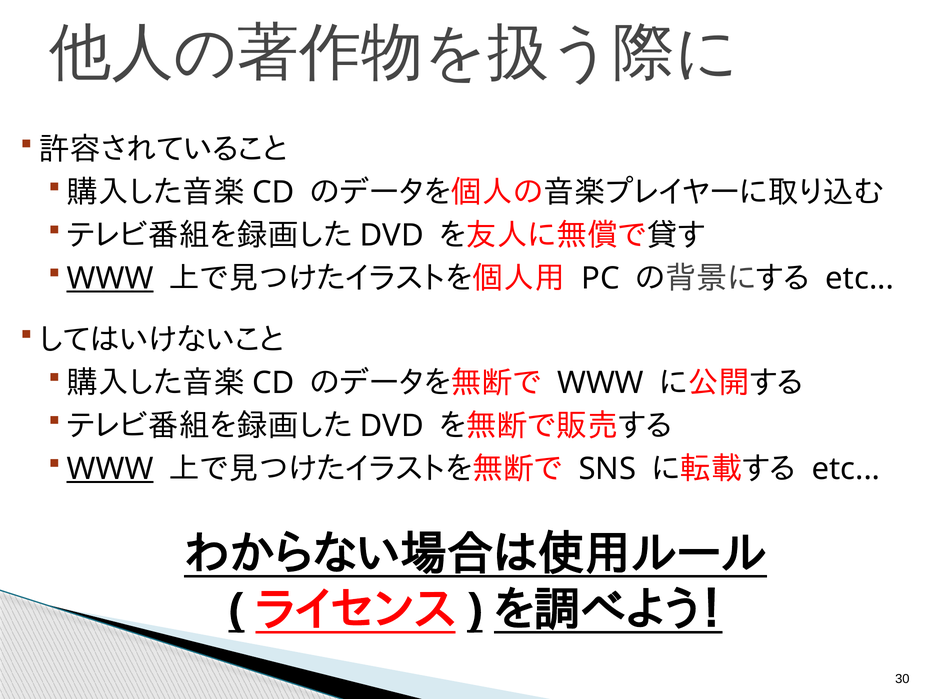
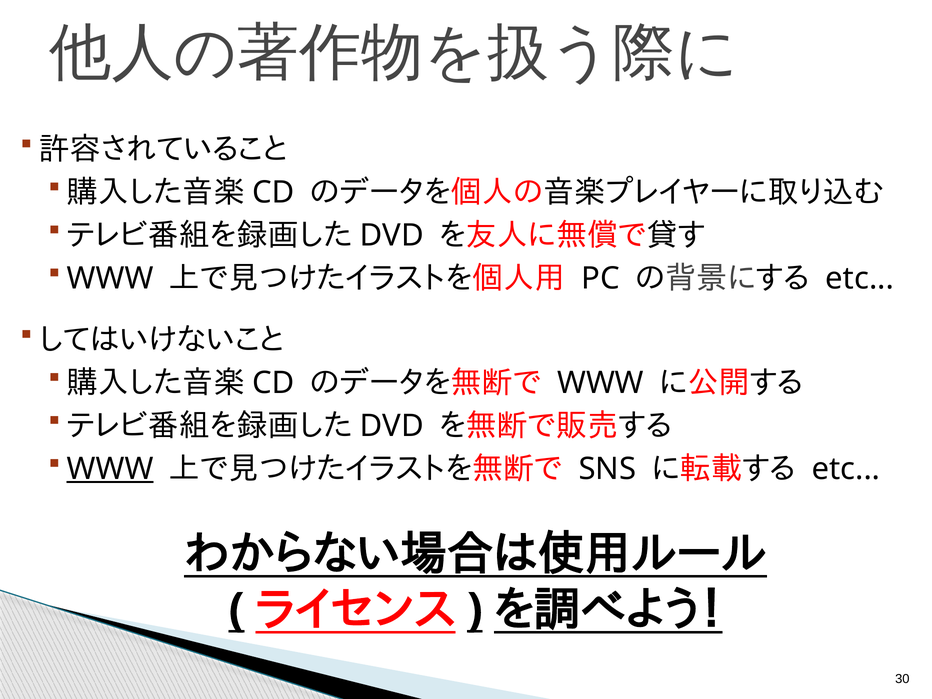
WWW underline: present -> none (110, 278)
